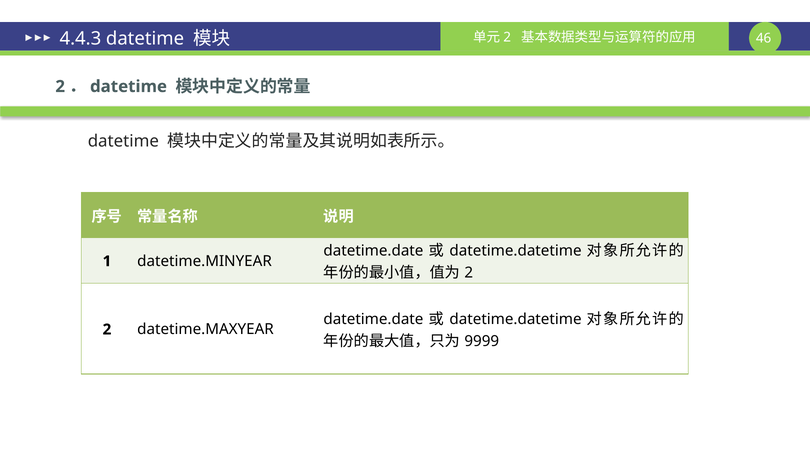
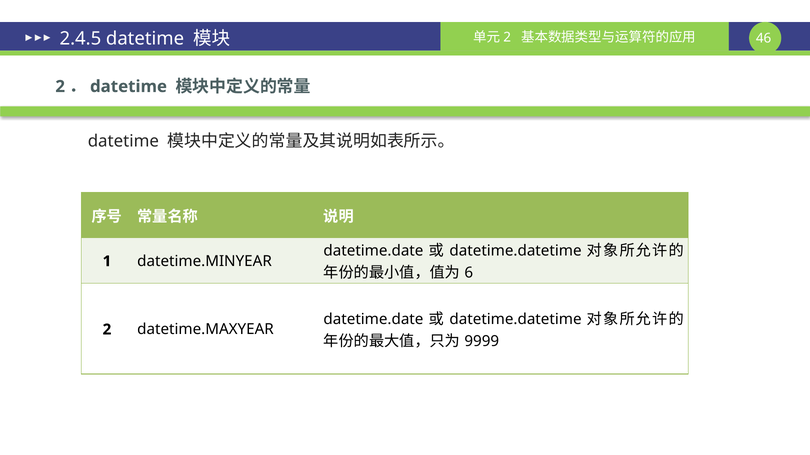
4.4.3: 4.4.3 -> 2.4.5 (80, 39)
2: 2 -> 6 (469, 273)
